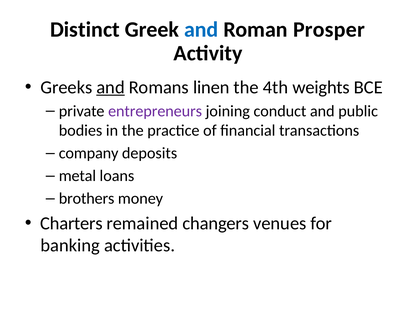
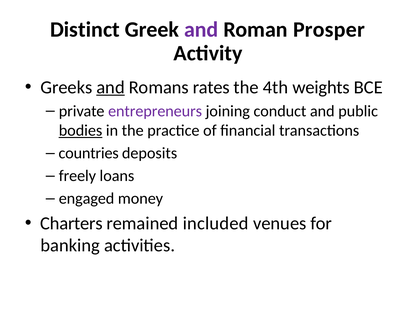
and colour: blue -> purple (201, 29)
linen: linen -> rates (211, 87)
bodies underline: none -> present (81, 131)
company: company -> countries (89, 153)
metal: metal -> freely (77, 176)
brothers: brothers -> engaged (87, 199)
changers: changers -> included (216, 223)
